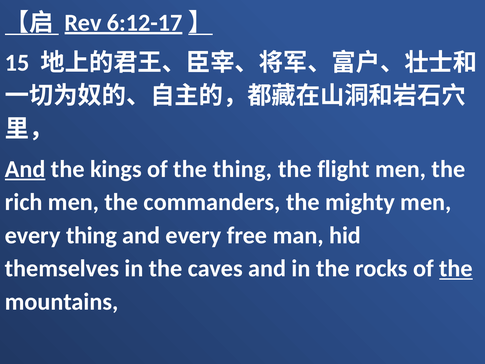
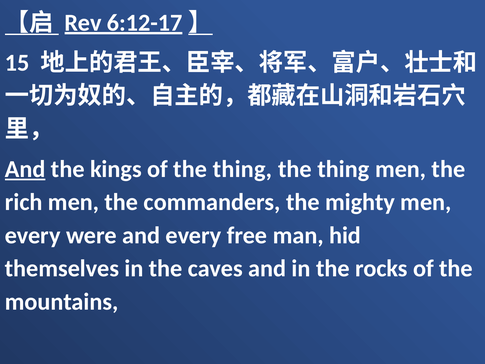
flight: flight -> thing (343, 169)
every thing: thing -> were (91, 235)
the underline: present -> none (456, 268)
